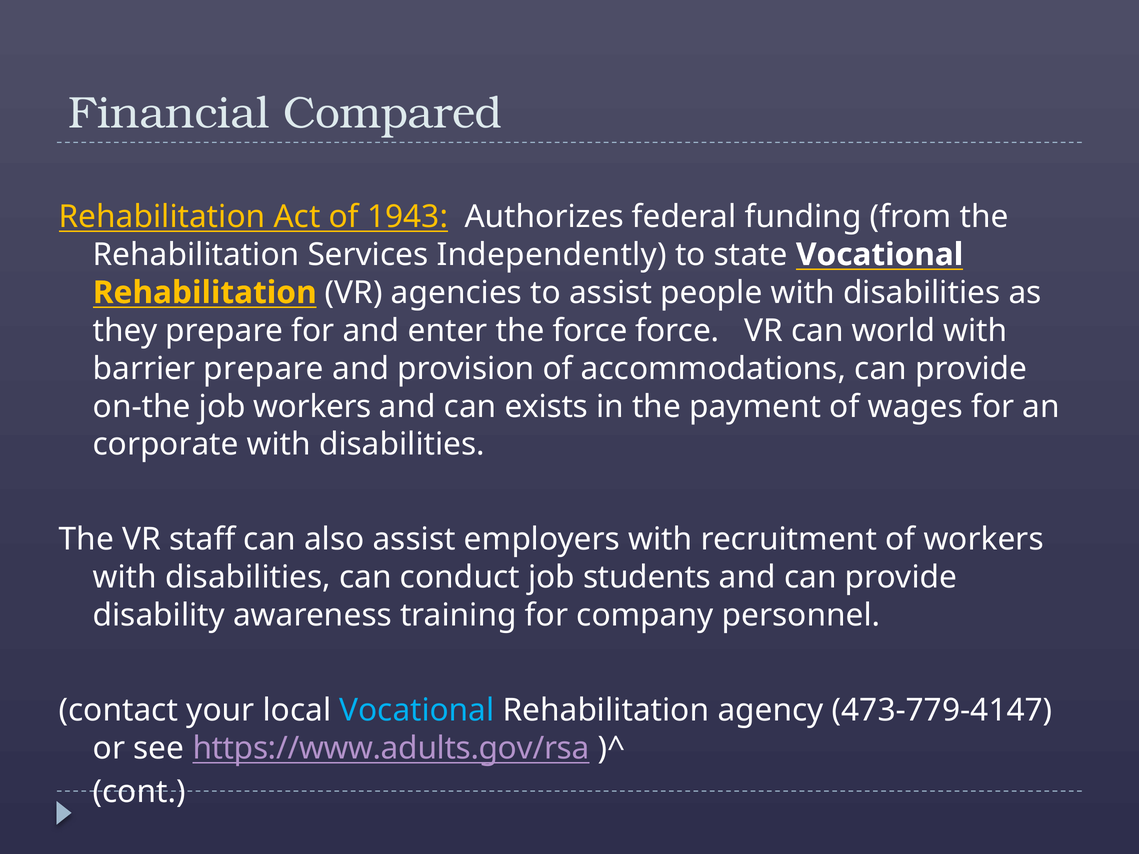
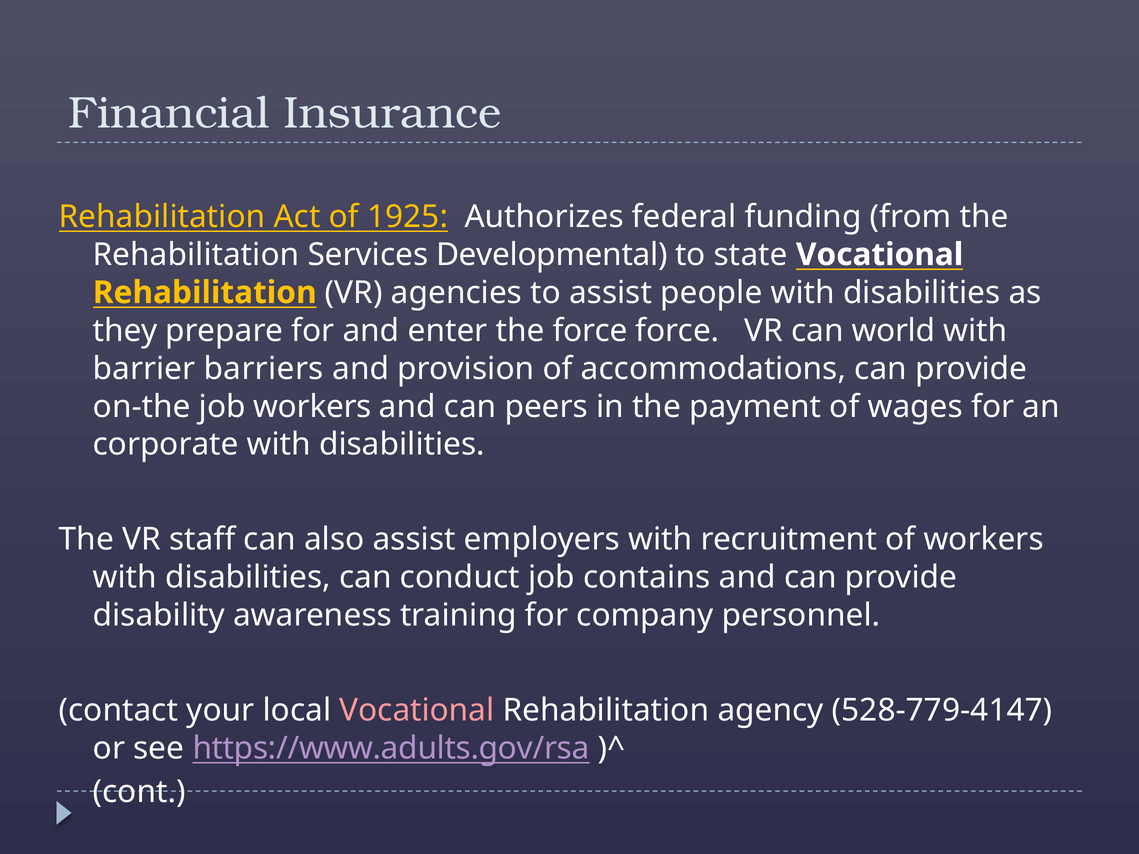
Compared: Compared -> Insurance (393, 113)
1943: 1943 -> 1925 (408, 217)
Independently: Independently -> Developmental (552, 255)
barrier prepare: prepare -> barriers (264, 369)
exists: exists -> peers (546, 407)
students: students -> contains (647, 578)
Vocational colour: light blue -> pink (417, 711)
473-779-4147: 473-779-4147 -> 528-779-4147 (942, 711)
